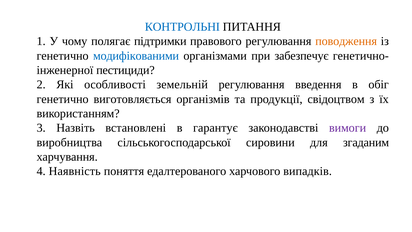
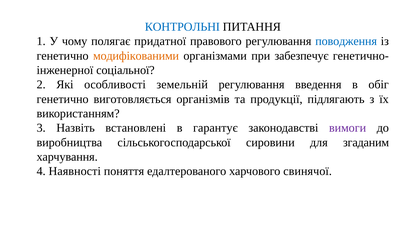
підтримки: підтримки -> придатної (160, 41)
поводження colour: orange -> blue (346, 41)
модифікованими colour: blue -> orange (136, 56)
пестициди: пестициди -> соціальної (125, 70)
свідоцтвом: свідоцтвом -> підлягають (336, 99)
Наявність: Наявність -> Наявності (75, 171)
випадків: випадків -> свинячої (308, 171)
